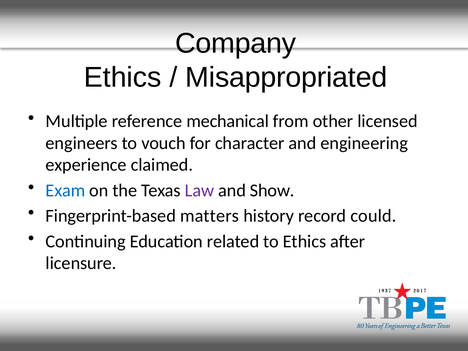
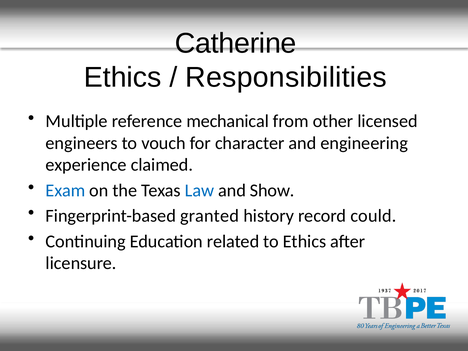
Company: Company -> Catherine (236, 43)
Misappropriated: Misappropriated -> Responsibilities (286, 78)
Law colour: purple -> blue (199, 190)
matters: matters -> granted (210, 216)
